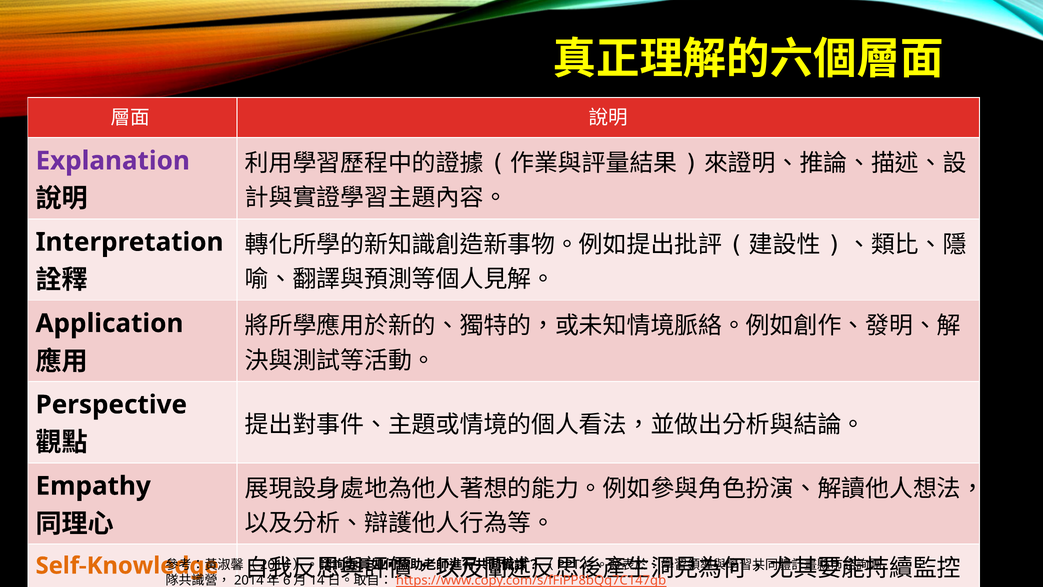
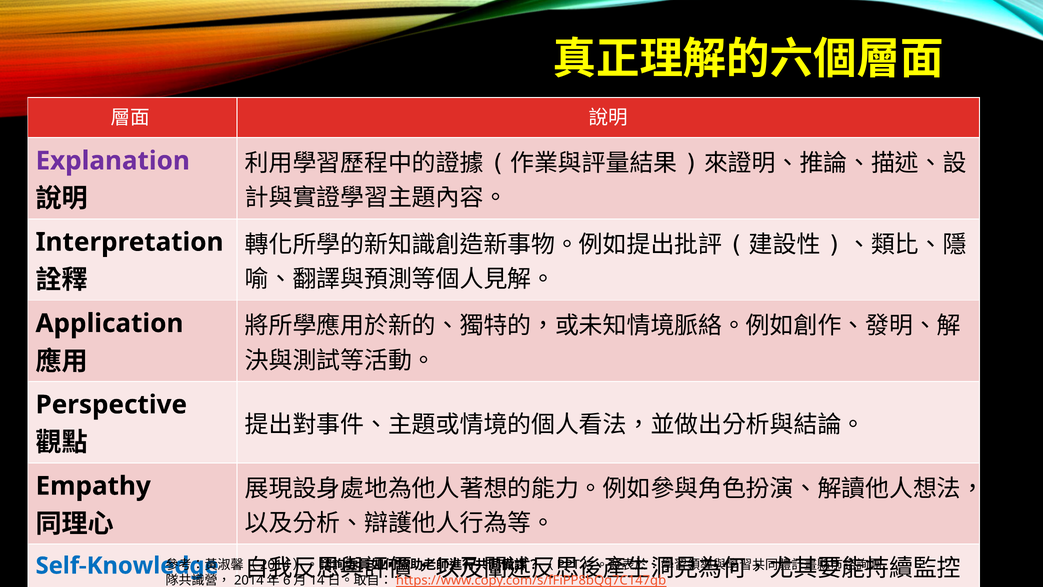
Self-Knowledge colour: orange -> blue (127, 565)
